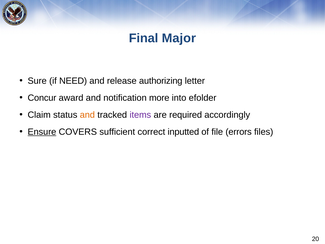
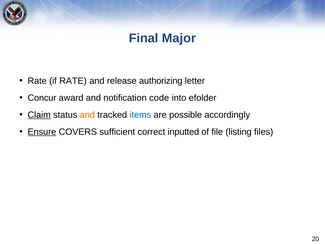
Sure: Sure -> Rate (37, 81)
if NEED: NEED -> RATE (73, 81)
more: more -> code (159, 98)
Claim underline: none -> present (39, 115)
items colour: purple -> blue (140, 115)
required: required -> possible (186, 115)
errors: errors -> listing (239, 132)
